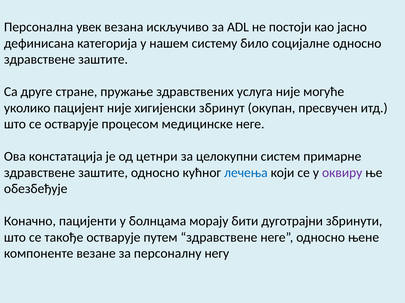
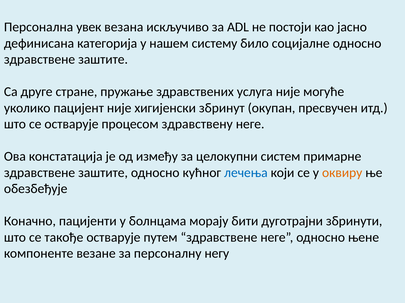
медицинске: медицинске -> здравствену (197, 124)
цетнри: цетнри -> између (157, 157)
оквиру colour: purple -> orange (342, 173)
